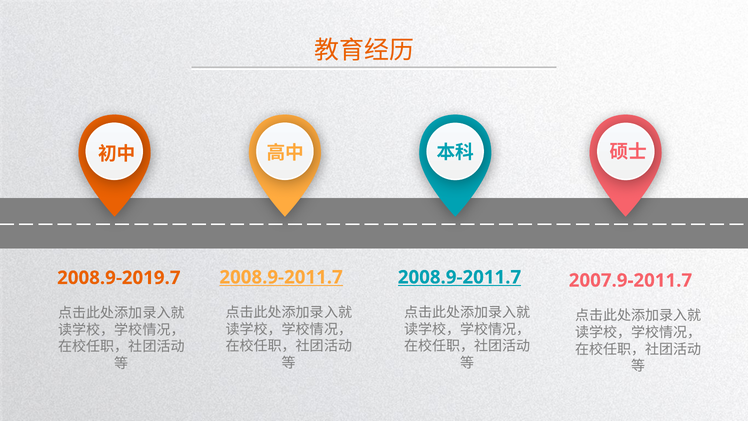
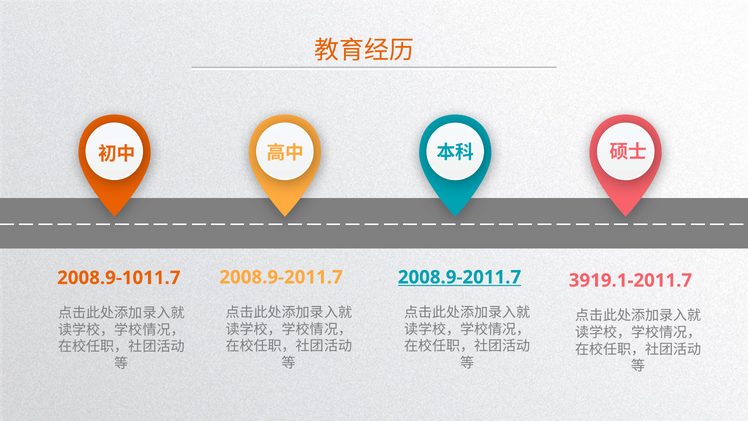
2008.9-2011.7 underline: present -> none (281, 277)
2008.9-2019.7: 2008.9-2019.7 -> 2008.9-1011.7 (119, 278)
2007.9-2011.7: 2007.9-2011.7 -> 3919.1-2011.7 (630, 280)
